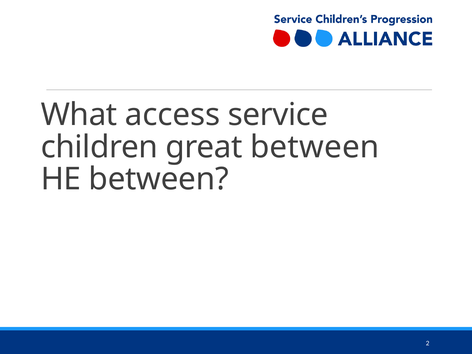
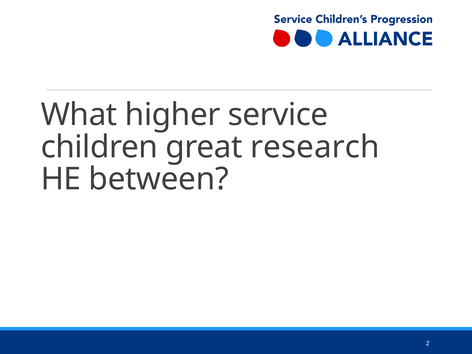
access: access -> higher (173, 115)
great between: between -> research (315, 147)
